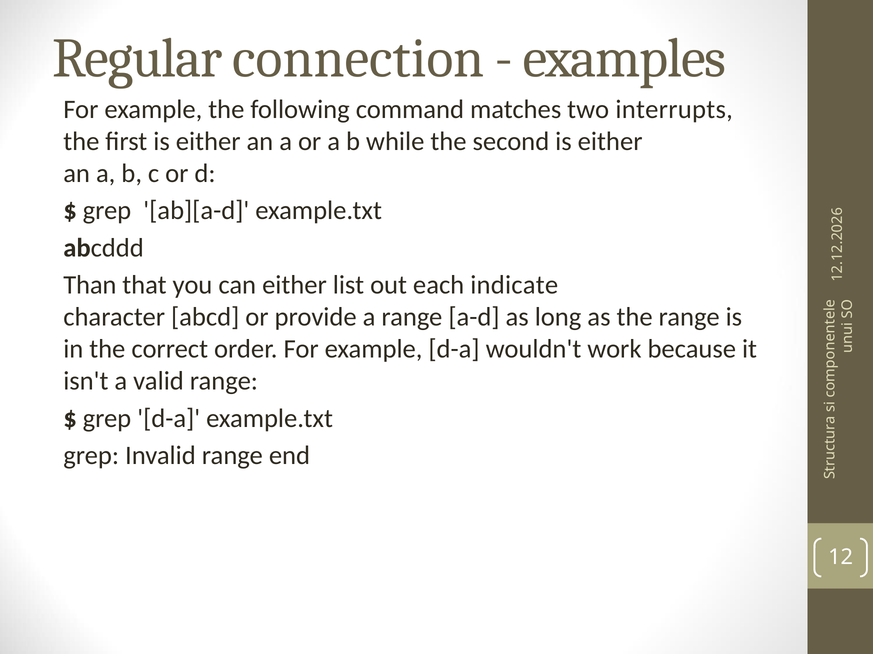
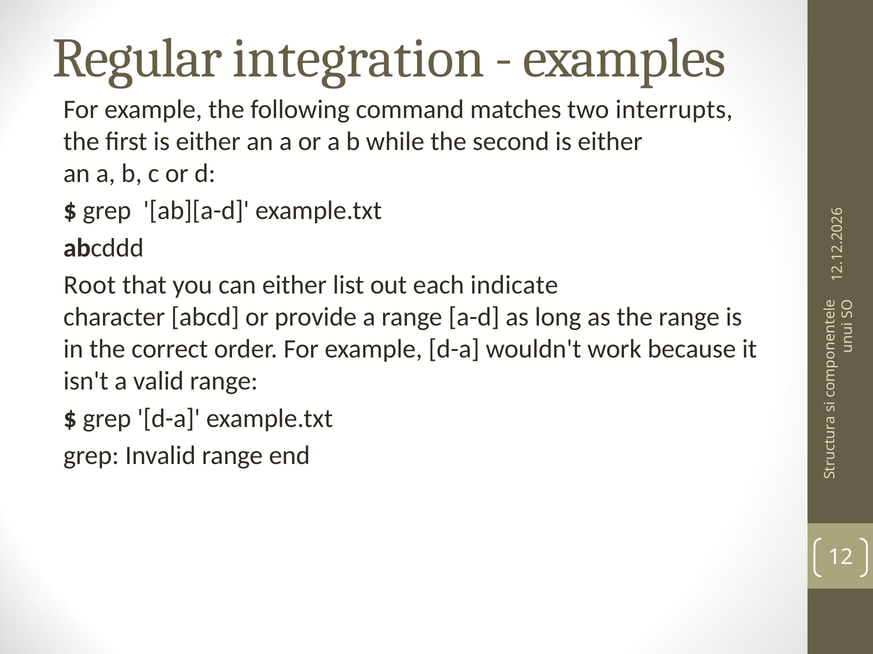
connection: connection -> integration (359, 58)
Than: Than -> Root (90, 286)
